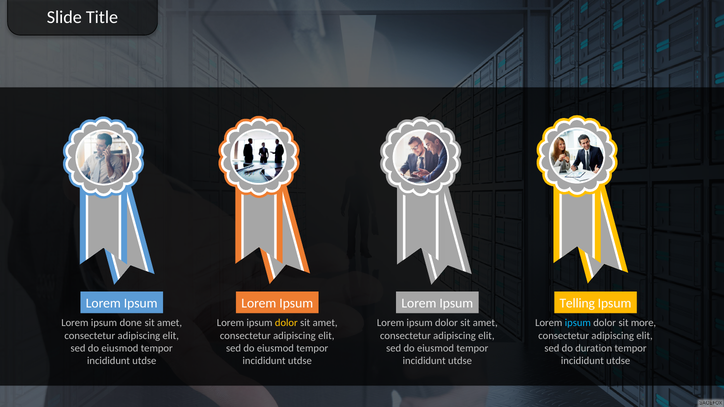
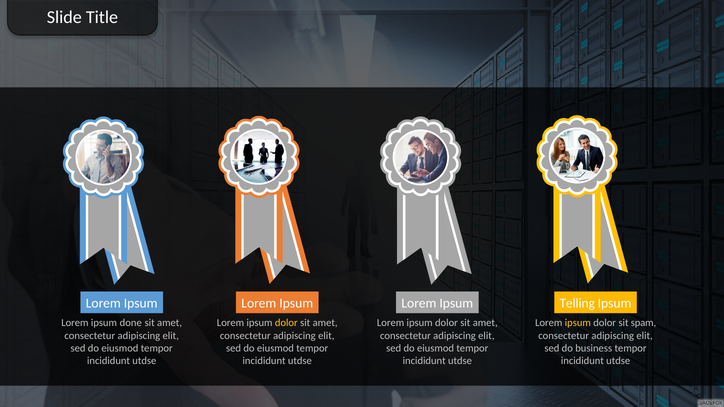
ipsum colour: light blue -> yellow (578, 323)
more: more -> spam (643, 323)
duration: duration -> business (594, 348)
